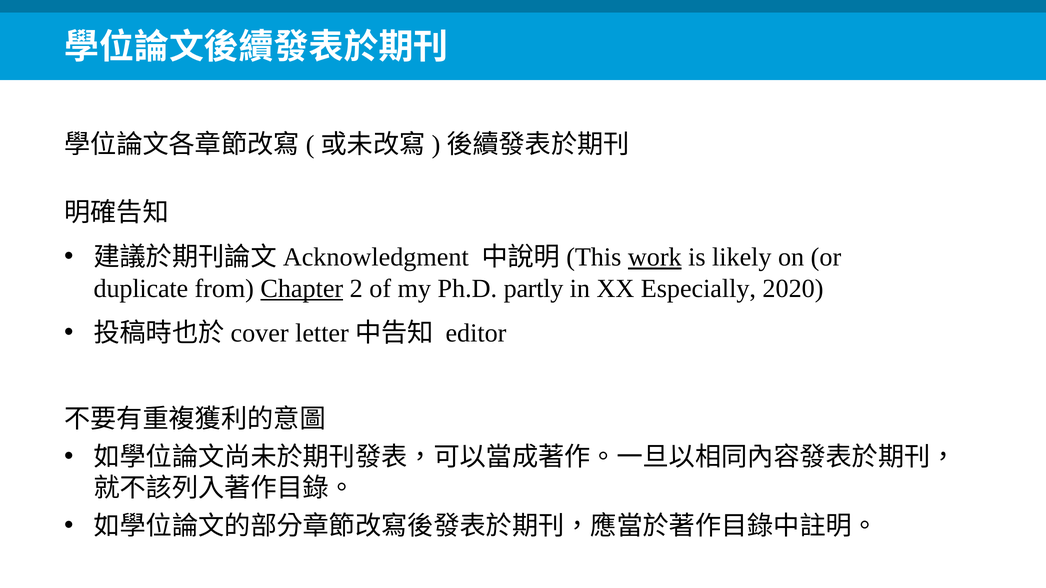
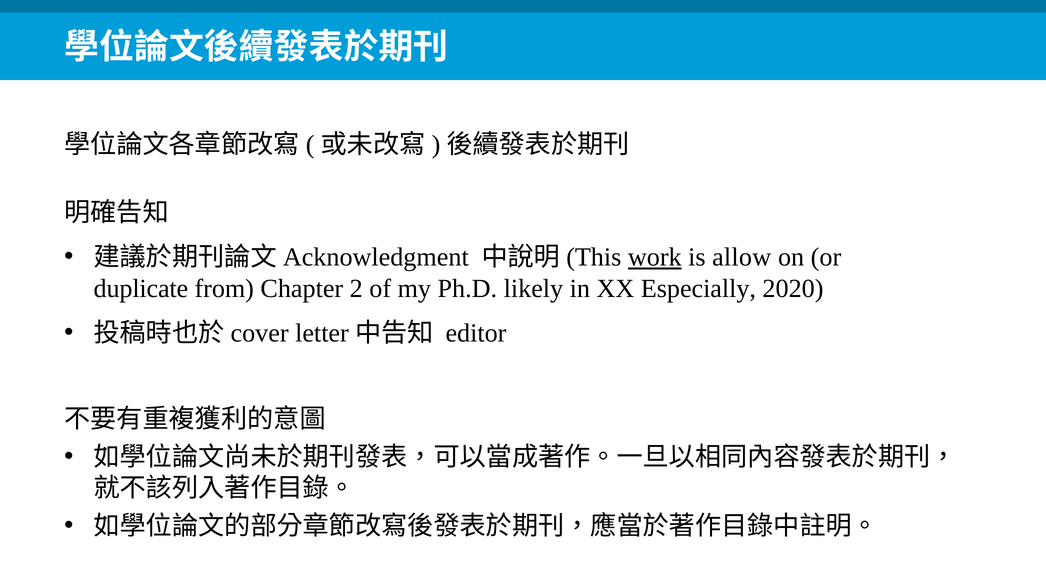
likely: likely -> allow (742, 257)
Chapter underline: present -> none (302, 289)
partly: partly -> likely (533, 289)
